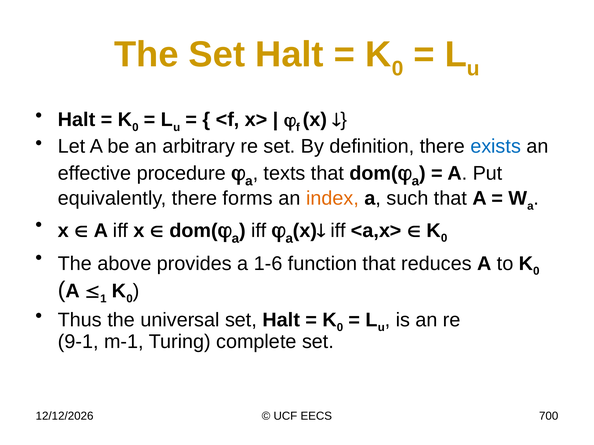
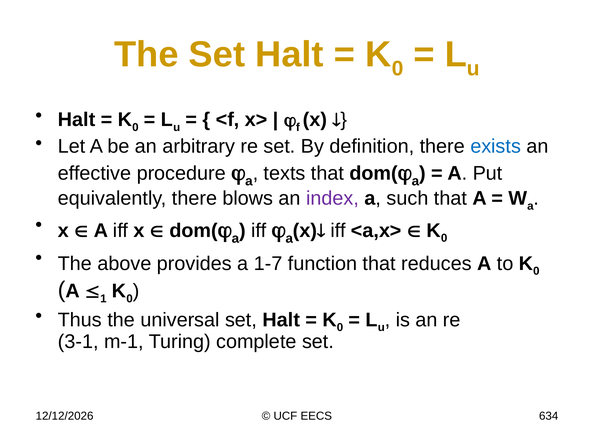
forms: forms -> blows (248, 199)
index colour: orange -> purple (332, 199)
1-6: 1-6 -> 1-7 (268, 264)
9-1: 9-1 -> 3-1 (78, 342)
700: 700 -> 634 (549, 416)
